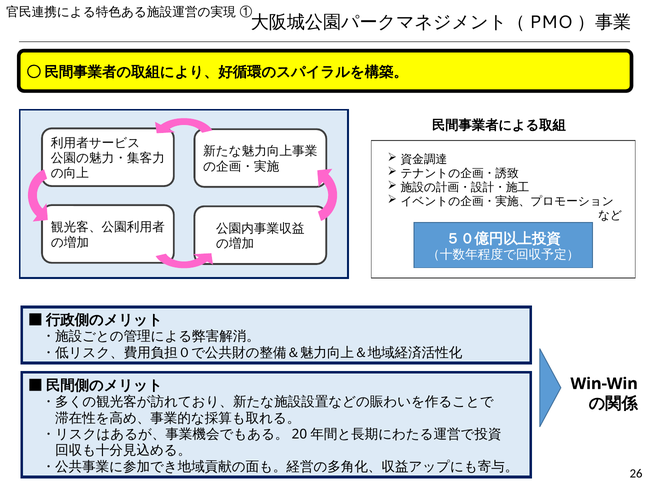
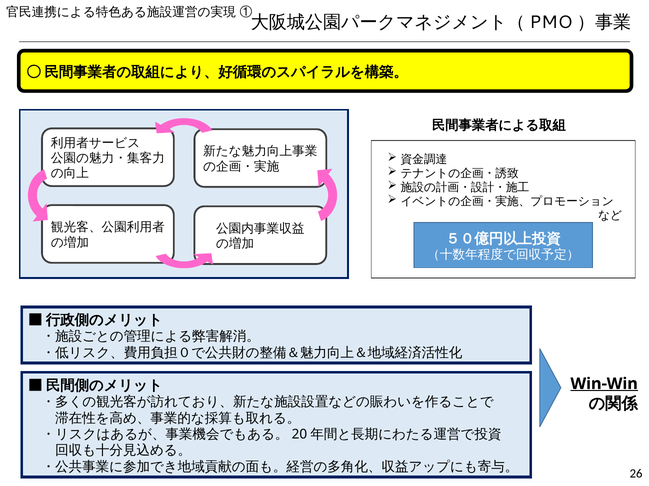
Win-Win underline: none -> present (604, 384)
